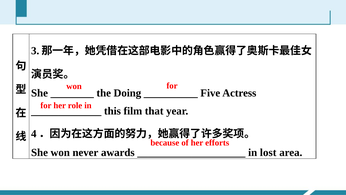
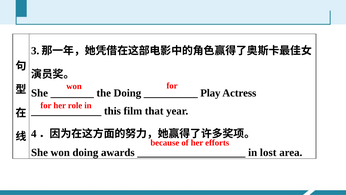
Five: Five -> Play (210, 93)
won never: never -> doing (85, 152)
